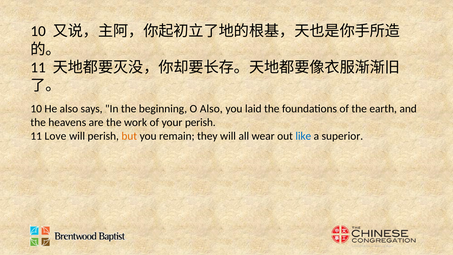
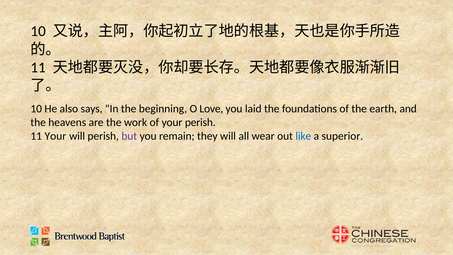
O Also: Also -> Love (211, 109)
11 Love: Love -> Your (55, 136)
but colour: orange -> purple (129, 136)
